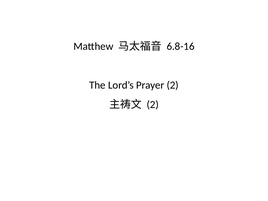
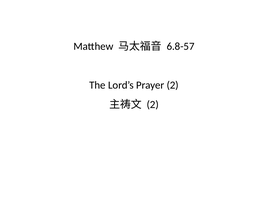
6.8-16: 6.8-16 -> 6.8-57 (181, 46)
